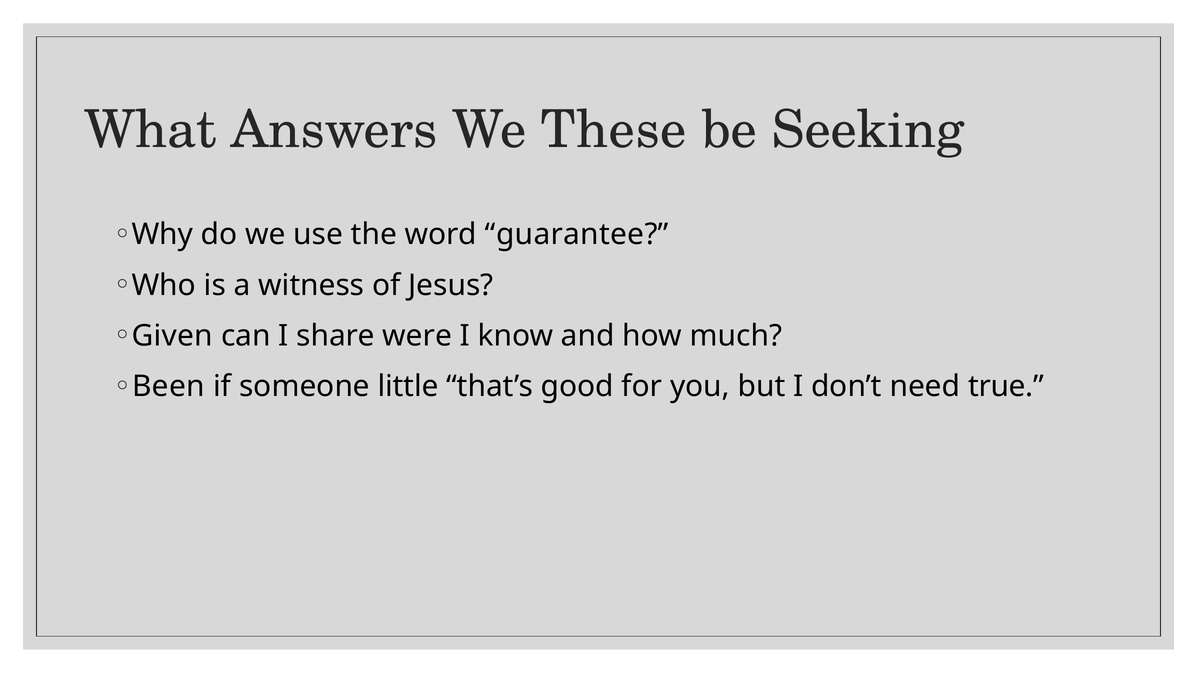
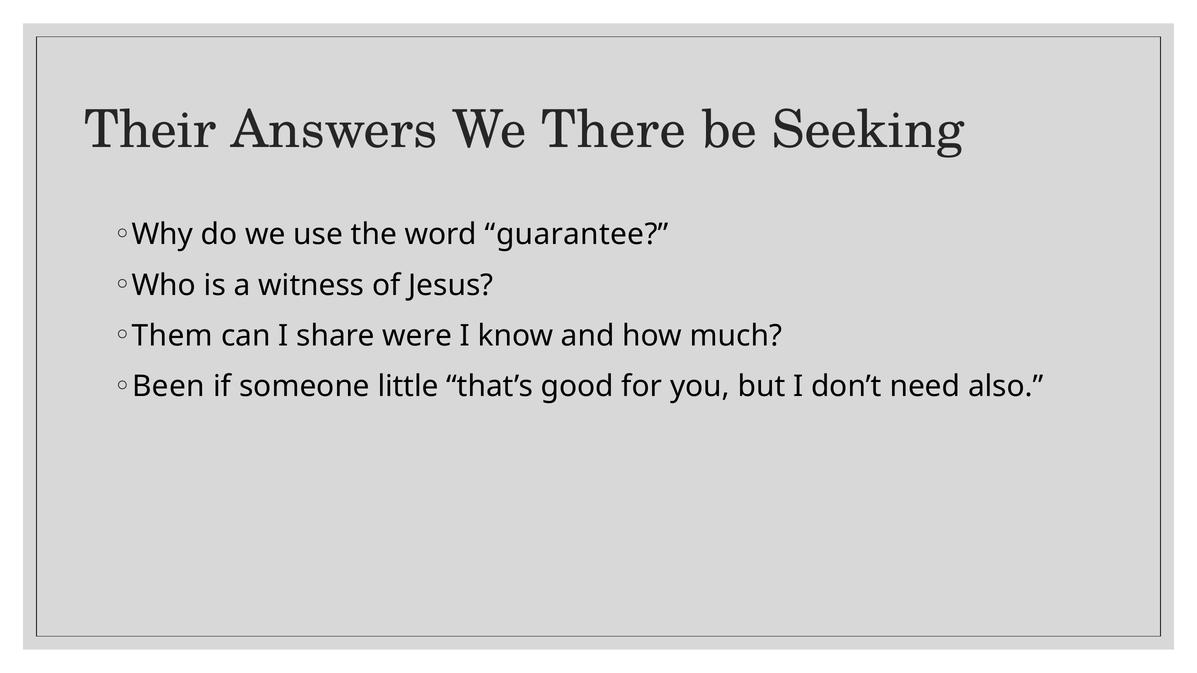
What: What -> Their (150, 130)
These: These -> There (614, 130)
Given: Given -> Them (172, 336)
true: true -> also (1006, 387)
